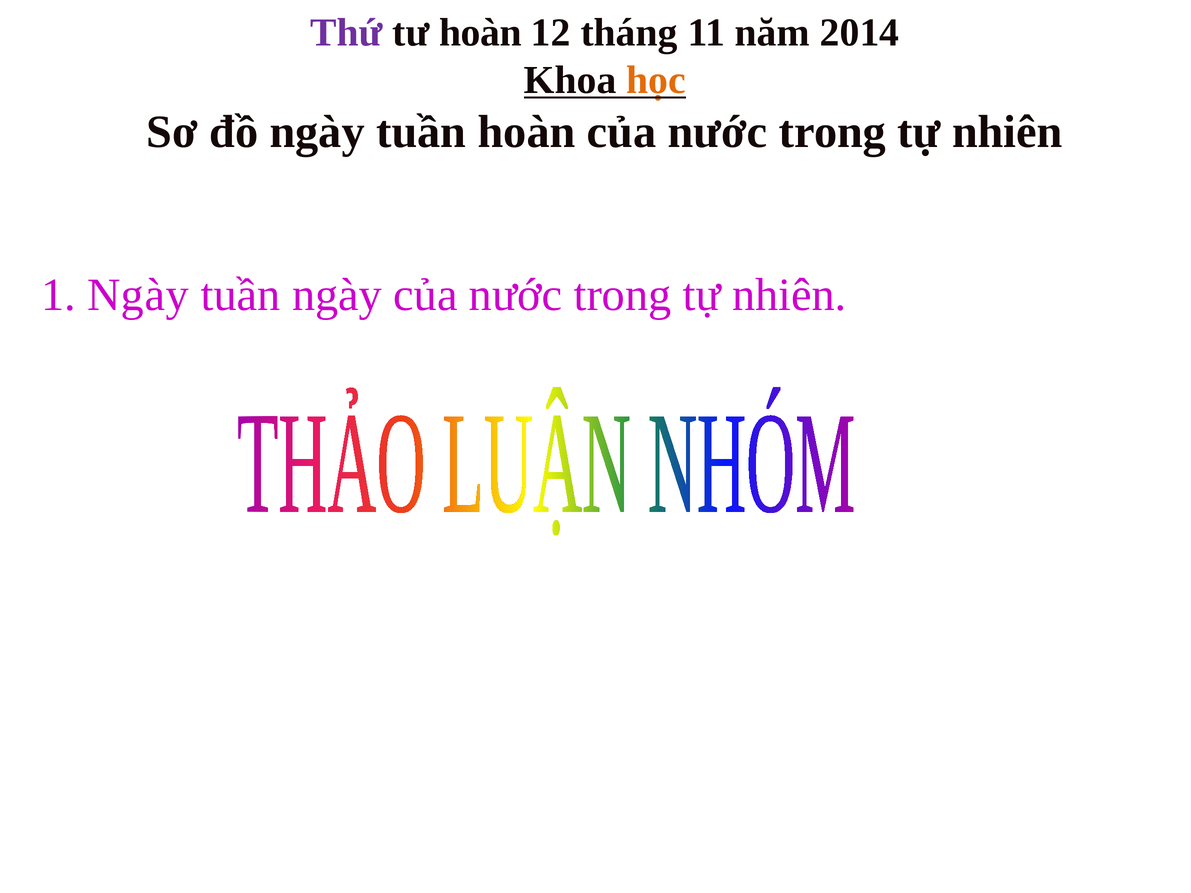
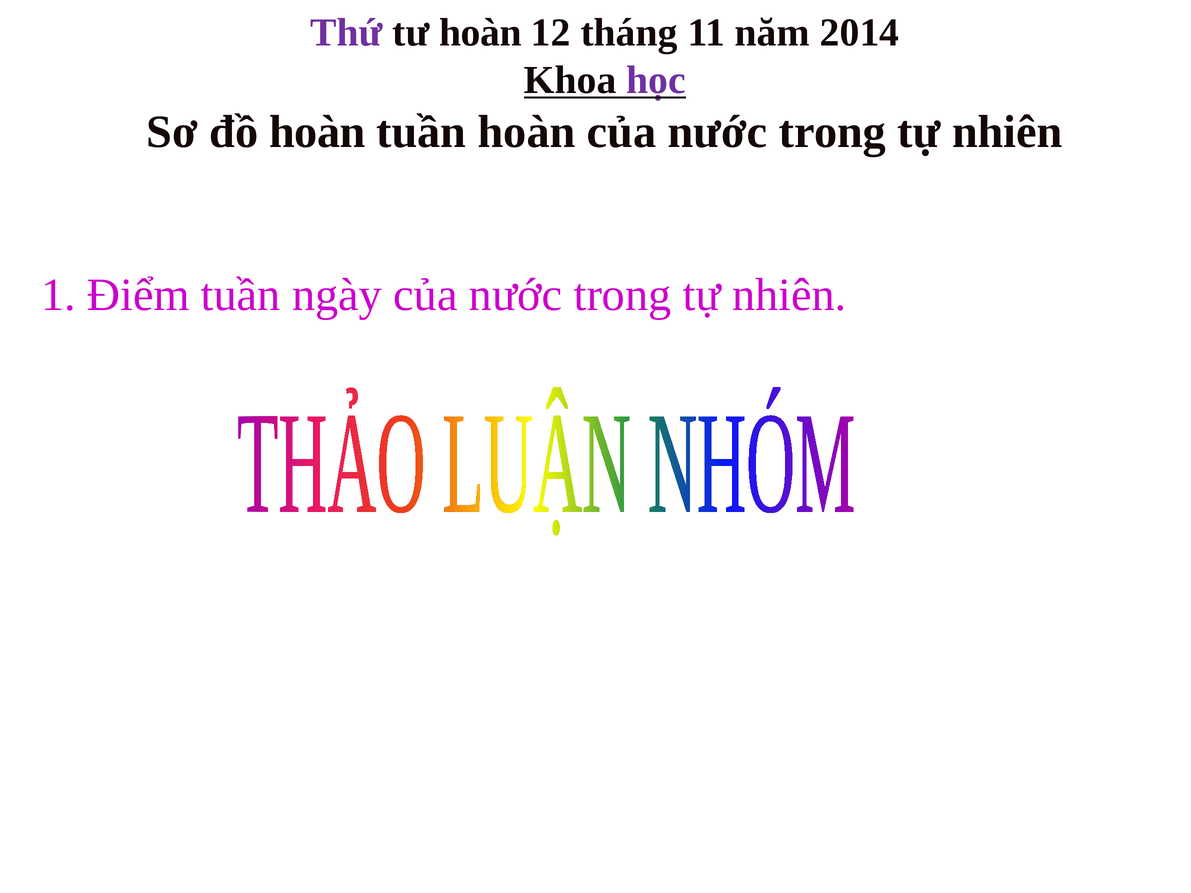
học colour: orange -> purple (656, 80)
đồ ngày: ngày -> hoàn (317, 132)
1 Ngày: Ngày -> Điểm (138, 295)
